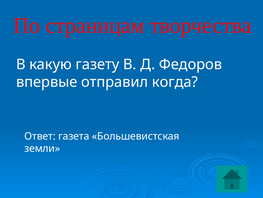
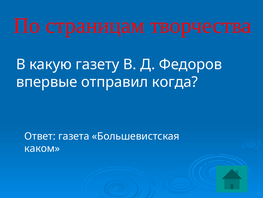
земли: земли -> каком (42, 148)
